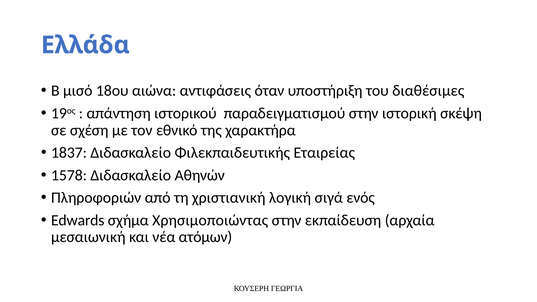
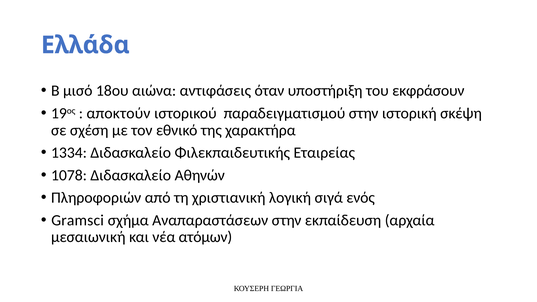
διαθέσιμες: διαθέσιμες -> εκφράσουν (428, 91)
απάντηση: απάντηση -> αποκτούν (118, 113)
1837: 1837 -> 1334 (69, 153)
1578: 1578 -> 1078 (69, 175)
Edwards: Edwards -> Gramsci (78, 220)
Χρησιμοποιώντας: Χρησιμοποιώντας -> Αναπαραστάσεων (210, 220)
